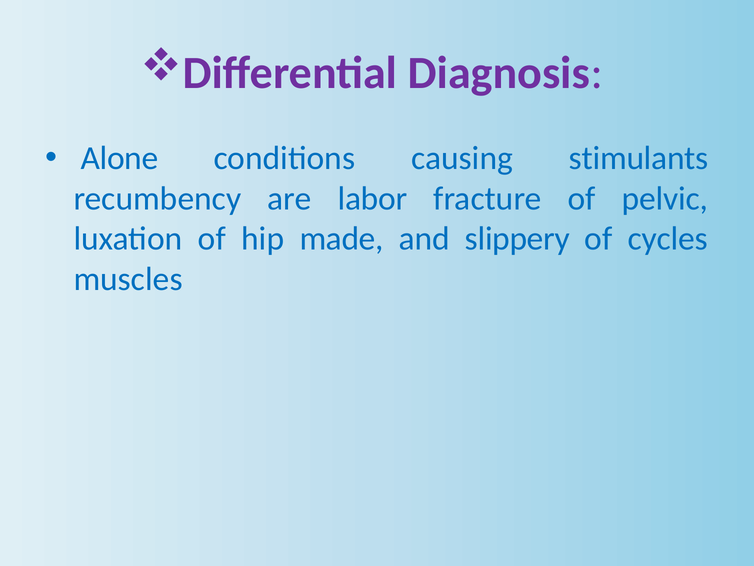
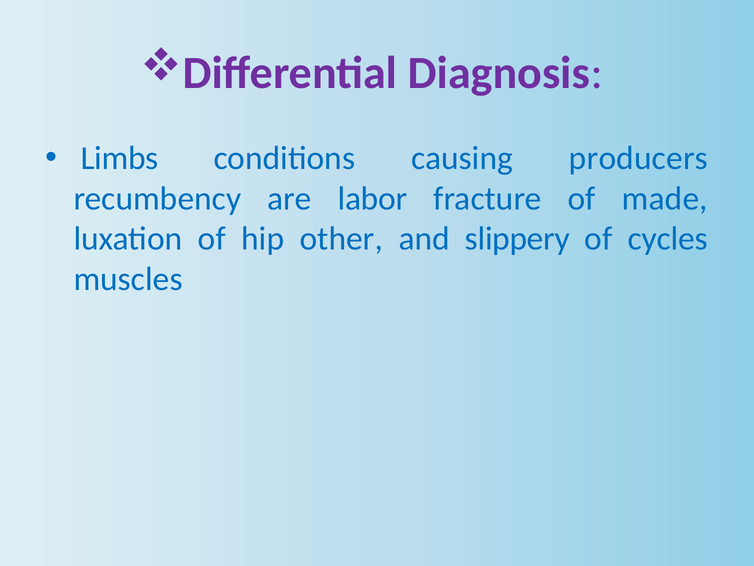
Alone: Alone -> Limbs (119, 158)
stimulants: stimulants -> producers (638, 158)
pelvic: pelvic -> made (665, 198)
made: made -> other (341, 239)
